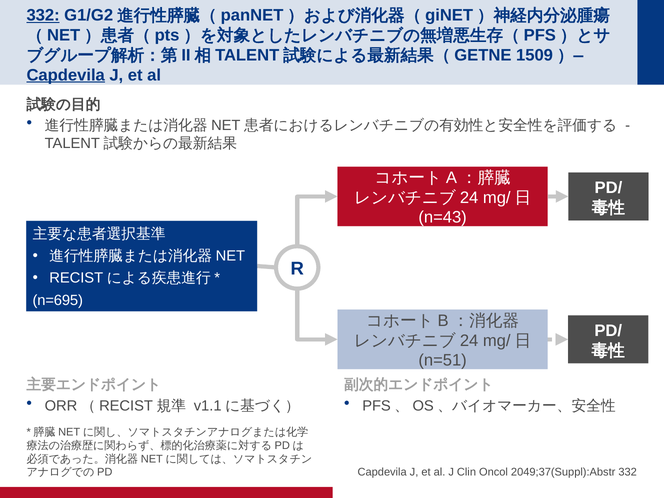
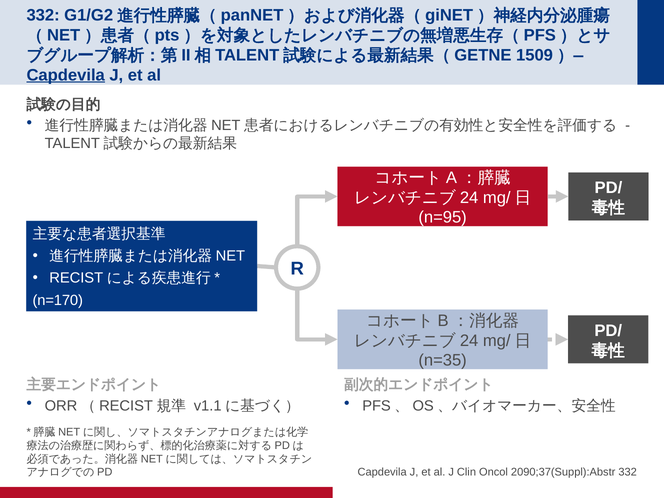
332 underline: present -> none (43, 15)
n=43: n=43 -> n=95 (443, 218)
n=695: n=695 -> n=170 (58, 300)
n=51: n=51 -> n=35 (443, 360)
2049;37(Suppl):Abstr: 2049;37(Suppl):Abstr -> 2090;37(Suppl):Abstr (563, 472)
